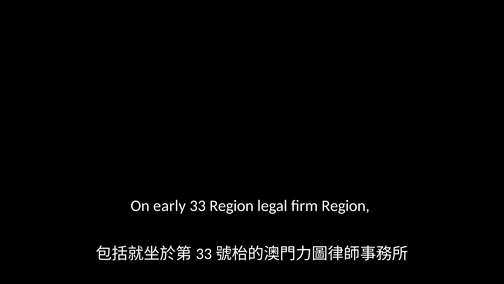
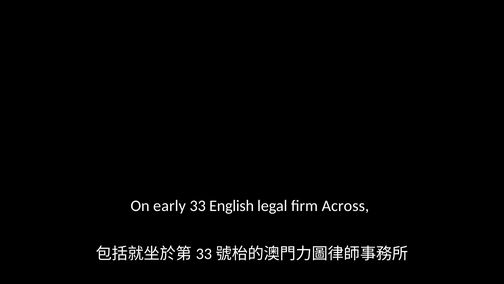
33 Region: Region -> English (232, 206)
firm Region: Region -> Across (345, 206)
